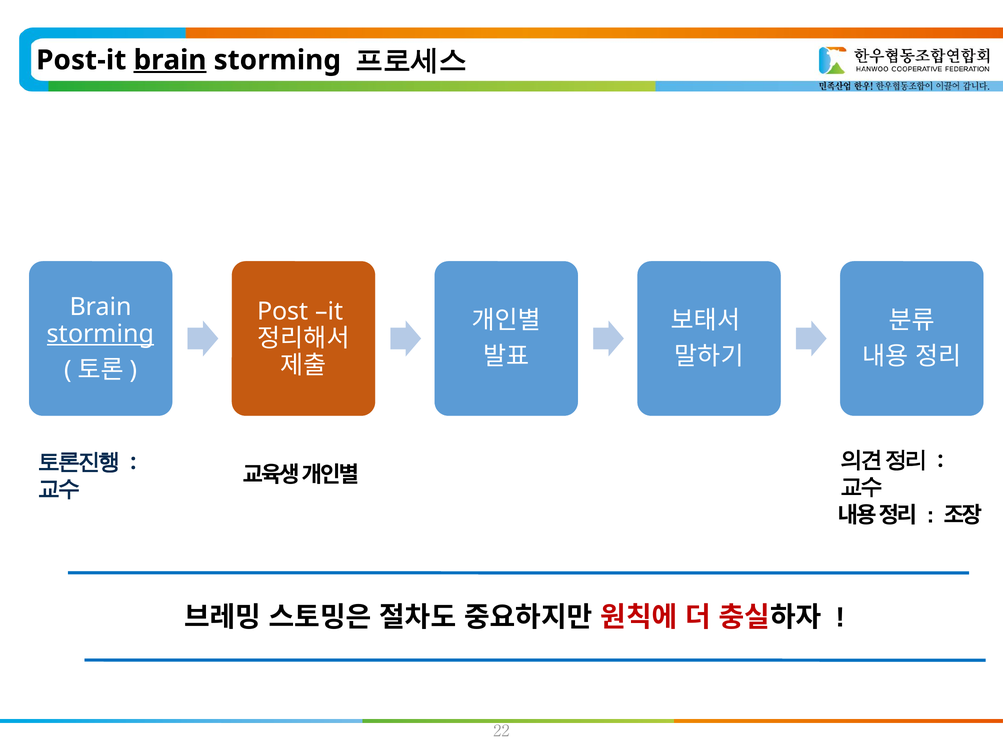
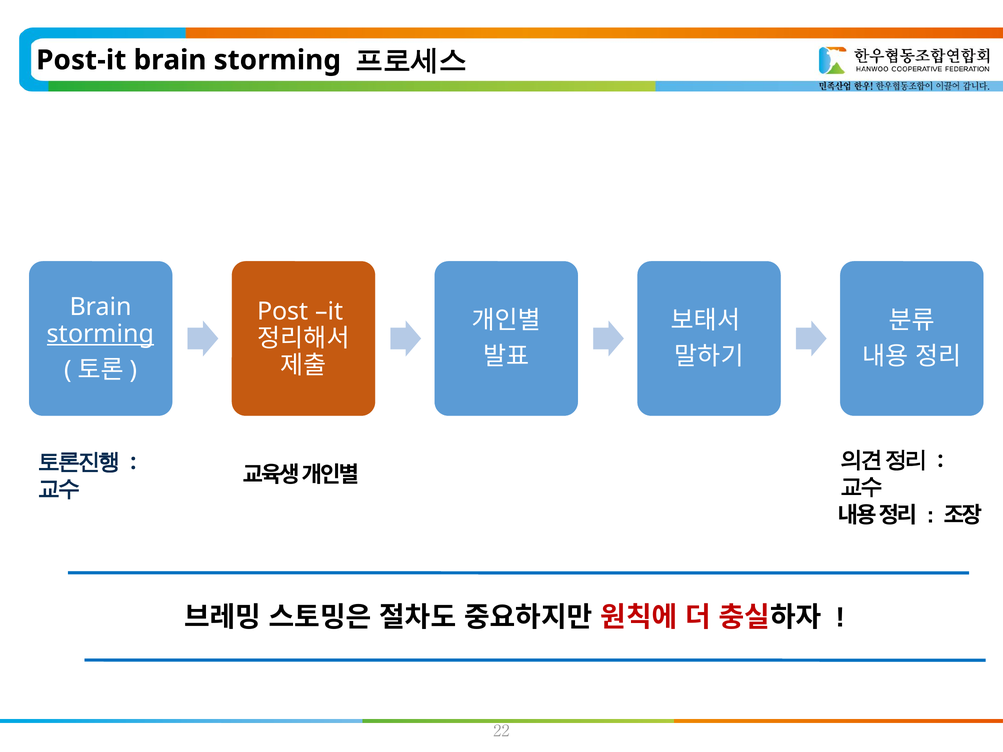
brain underline: present -> none (170, 60)
